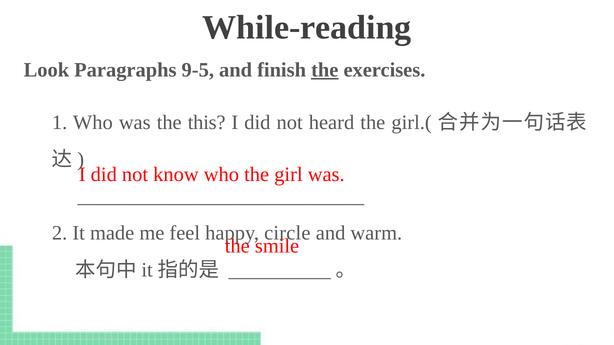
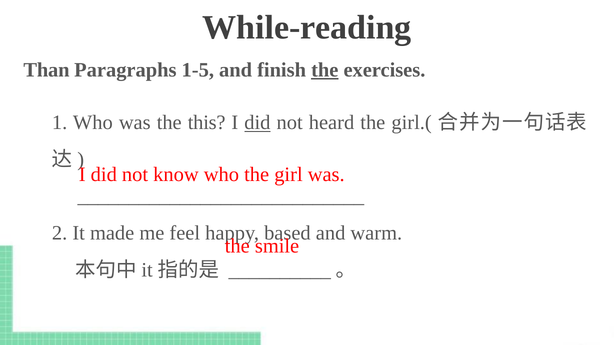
Look: Look -> Than (47, 70)
9-5: 9-5 -> 1-5 (198, 70)
did underline: none -> present (257, 123)
circle: circle -> based (287, 233)
